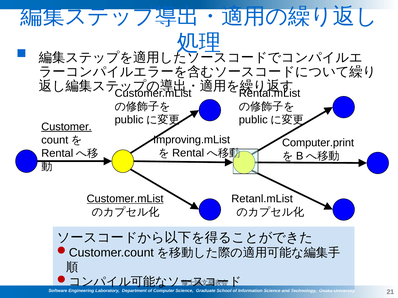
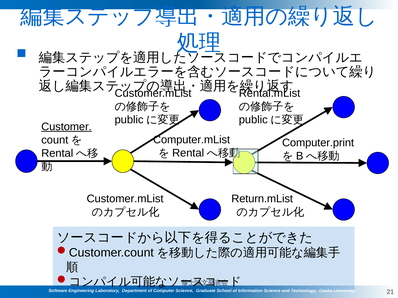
Improving.mList: Improving.mList -> Computer.mList (192, 140)
Customer.mList underline: present -> none (125, 199)
Retanl.mList: Retanl.mList -> Return.mList (262, 199)
